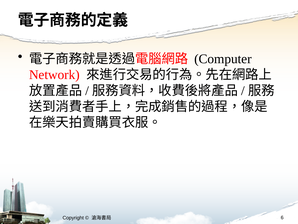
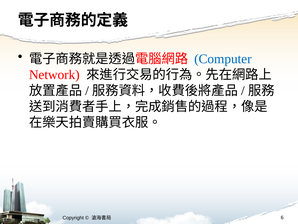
Computer colour: black -> blue (223, 59)
